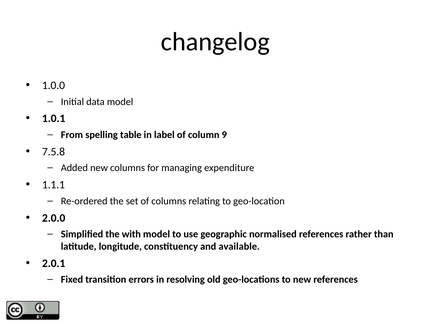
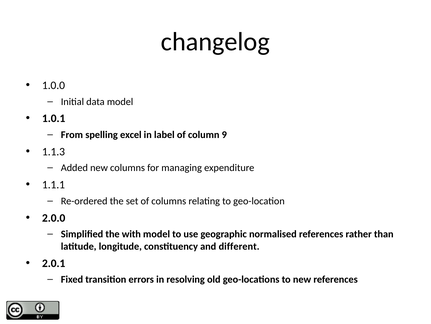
table: table -> excel (131, 134)
7.5.8: 7.5.8 -> 1.1.3 (53, 151)
available: available -> different (239, 246)
